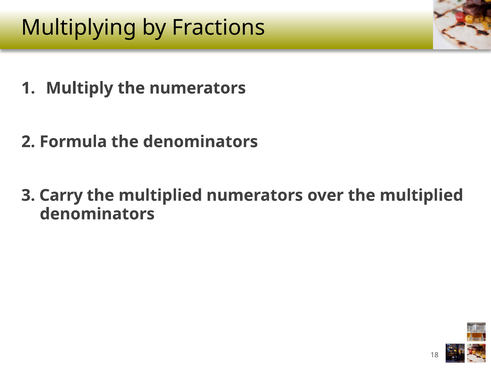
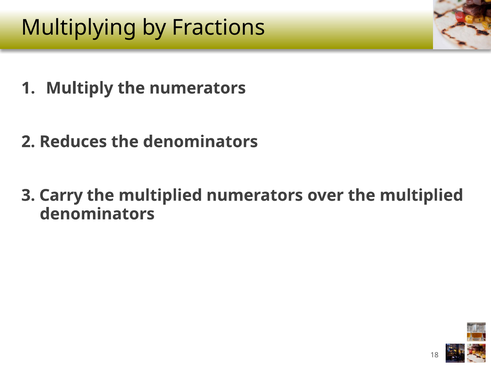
Formula: Formula -> Reduces (73, 142)
